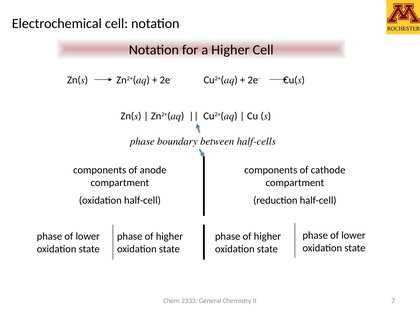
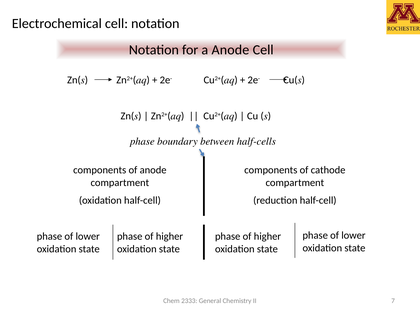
a Higher: Higher -> Anode (230, 50)
